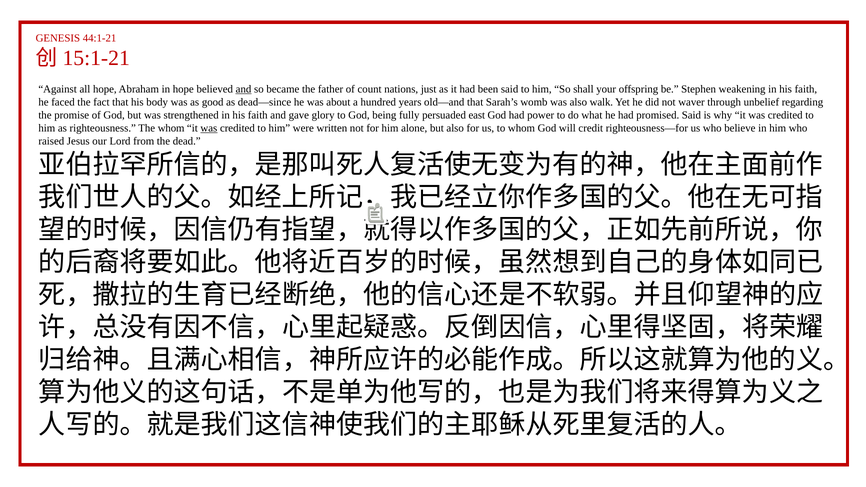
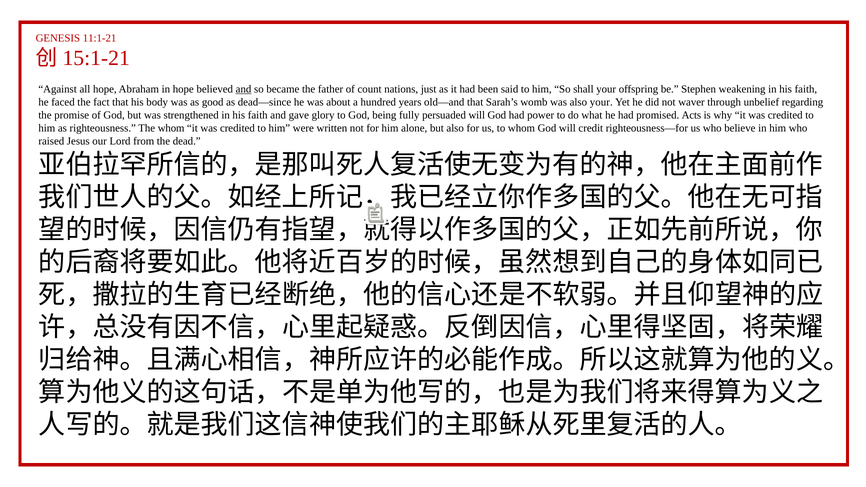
44:1-21: 44:1-21 -> 11:1-21 (100, 38)
also walk: walk -> your (601, 102)
persuaded east: east -> will (477, 115)
promised Said: Said -> Acts (691, 115)
was underline: present -> none (209, 128)
